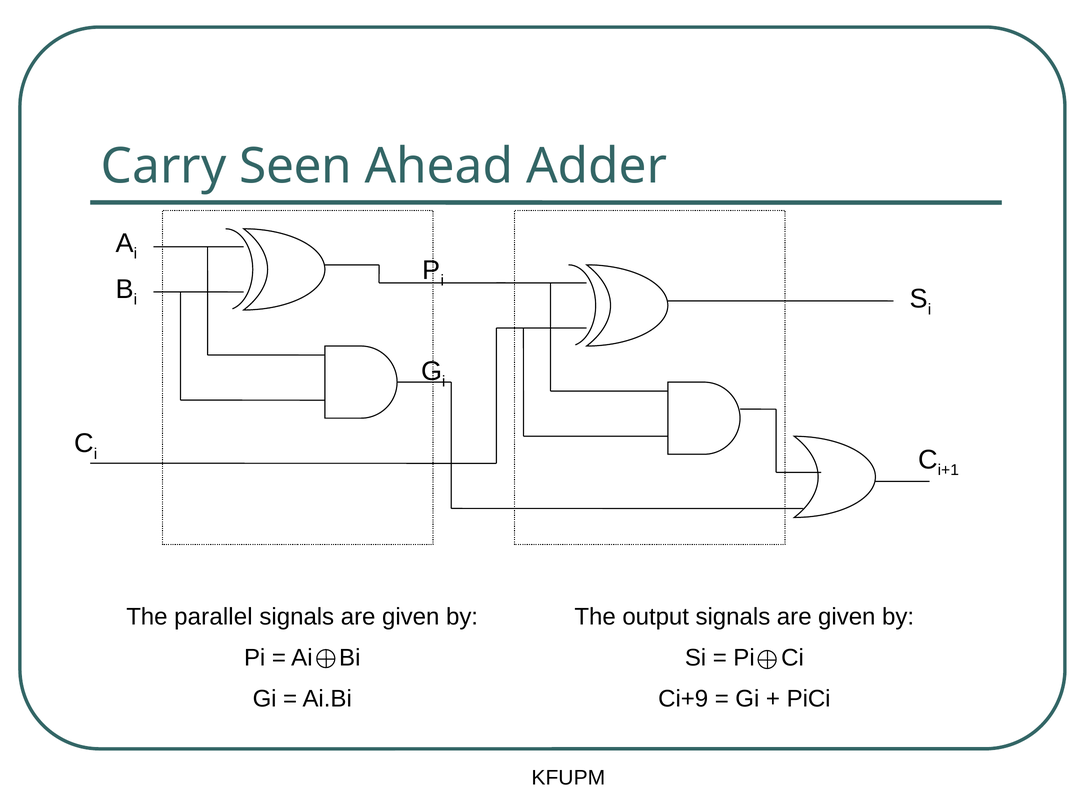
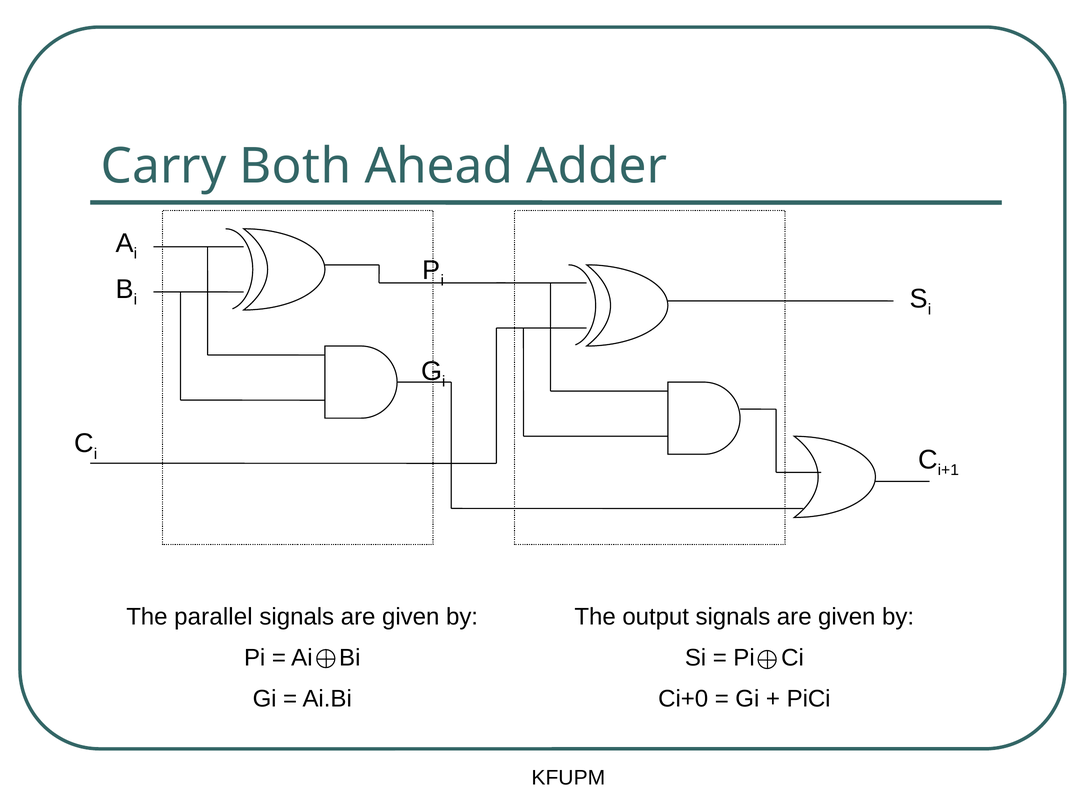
Seen: Seen -> Both (295, 166)
Ci+9: Ci+9 -> Ci+0 (683, 699)
